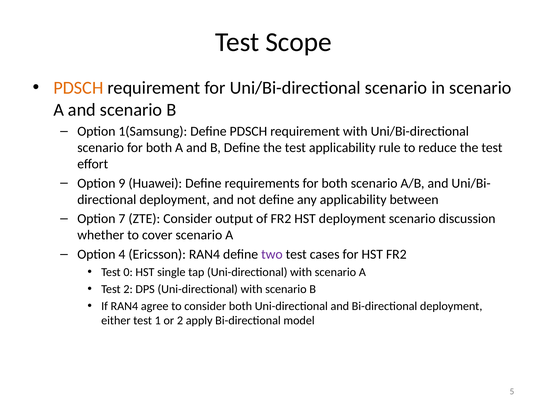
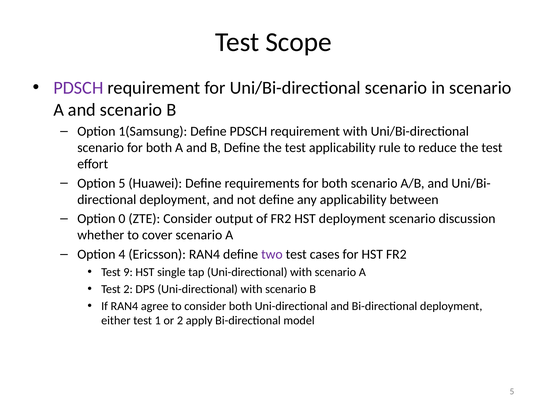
PDSCH colour: orange -> purple (78, 88)
Option 9: 9 -> 5 (122, 183)
7: 7 -> 0 (122, 219)
0: 0 -> 9 (128, 272)
